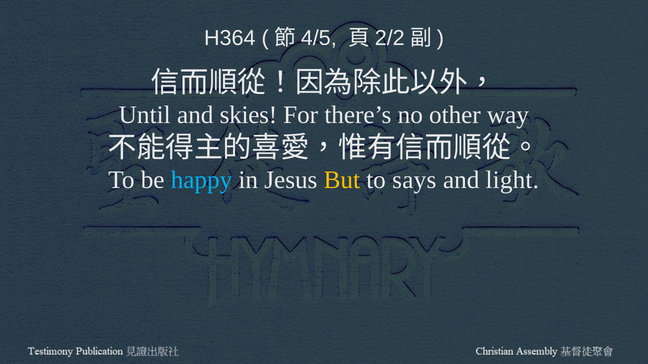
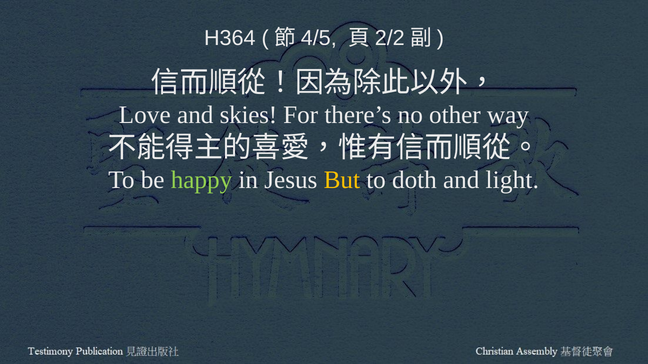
Until: Until -> Love (145, 115)
happy colour: light blue -> light green (202, 180)
says: says -> doth (414, 180)
